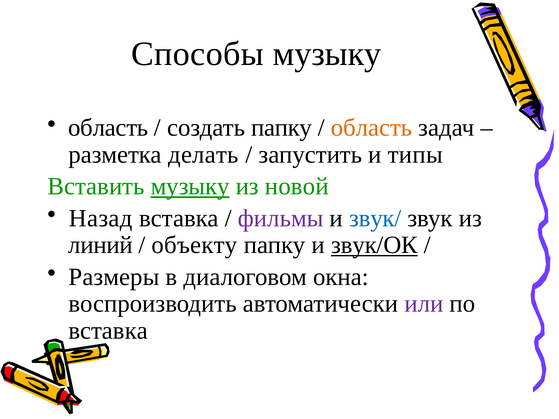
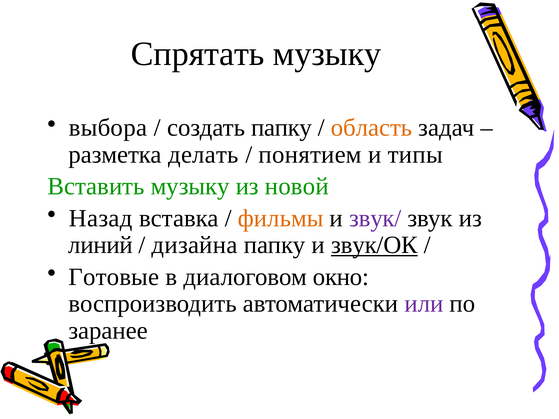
Способы: Способы -> Спрятать (198, 54)
область: область -> выбора (108, 128)
запустить: запустить -> понятием (310, 155)
музыку underline: present -> none (190, 187)
фильмы colour: purple -> orange (281, 218)
звук/ colour: blue -> purple (375, 218)
объекту: объекту -> дизайна (194, 245)
Размеры: Размеры -> Готовые (114, 277)
окна: окна -> окно (341, 277)
вставка: вставка -> заранее (108, 331)
